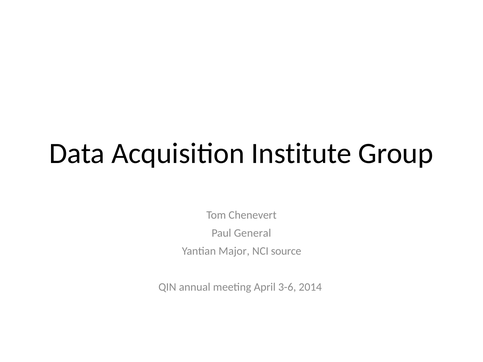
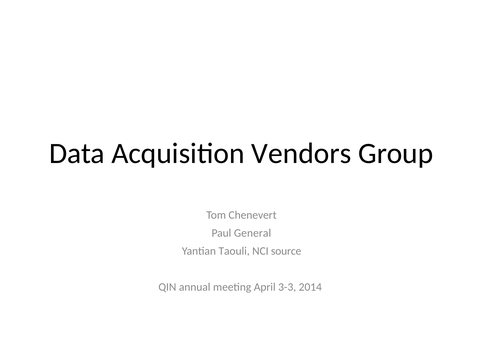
Institute: Institute -> Vendors (301, 153)
Major: Major -> Taouli (234, 251)
3-6: 3-6 -> 3-3 (287, 287)
